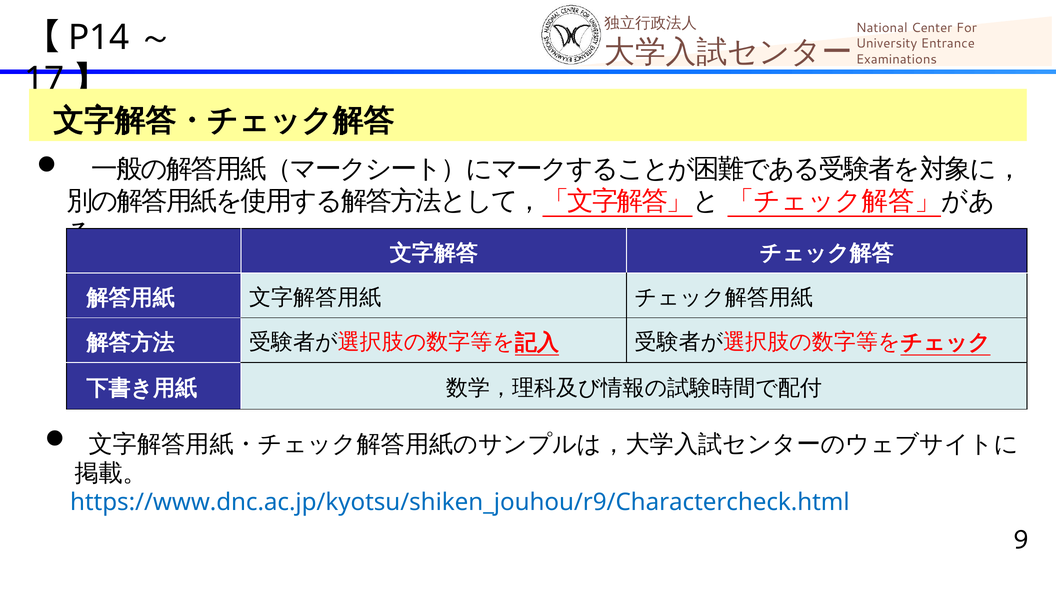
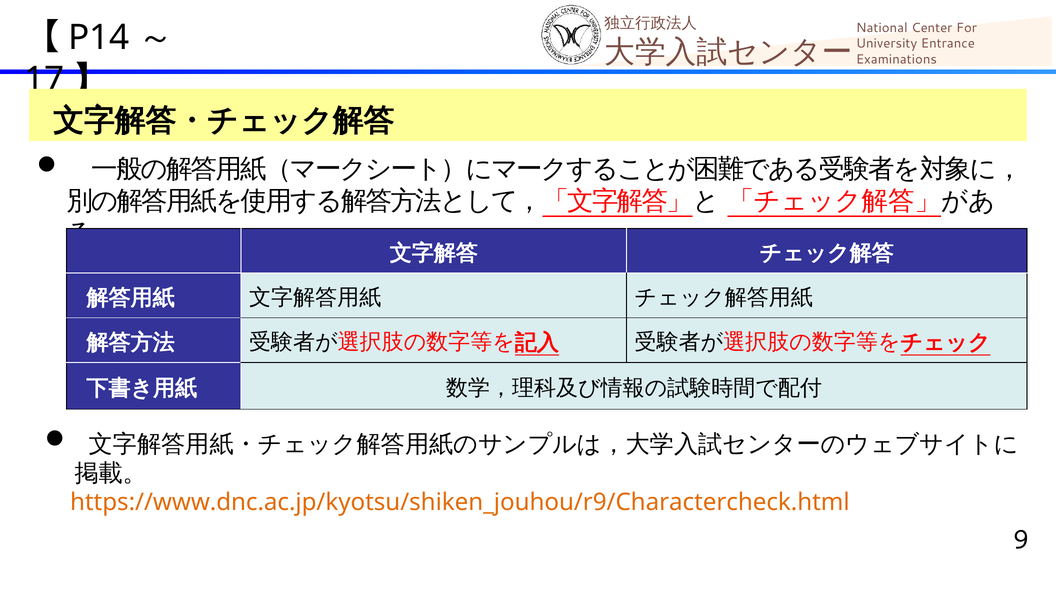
https://www.dnc.ac.jp/kyotsu/shiken_jouhou/r9/Charactercheck.html colour: blue -> orange (460, 503)
